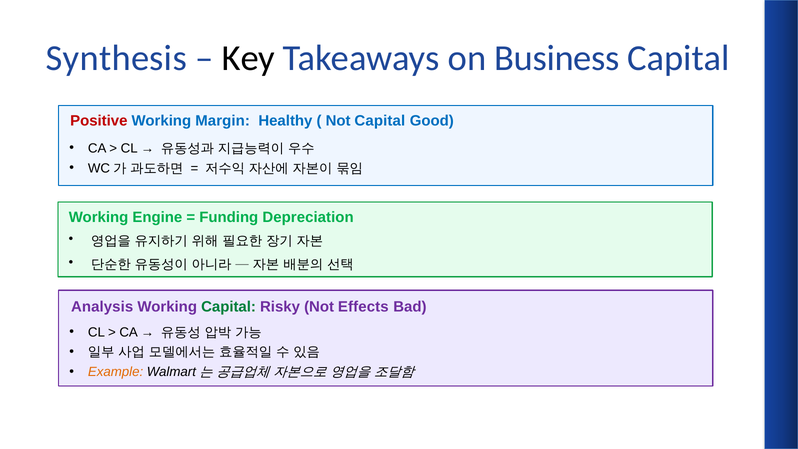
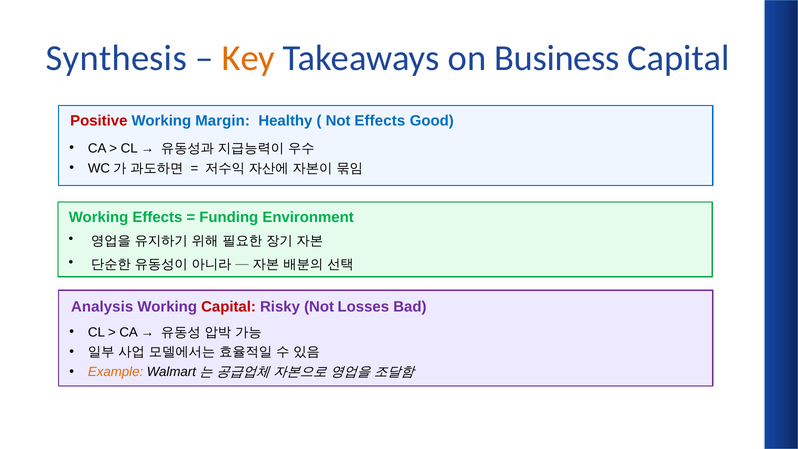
Key colour: black -> orange (248, 58)
Not Capital: Capital -> Effects (380, 121)
Working Engine: Engine -> Effects (157, 217)
Depreciation: Depreciation -> Environment (308, 217)
Capital colour: green -> red (229, 307)
Effects: Effects -> Losses (363, 307)
